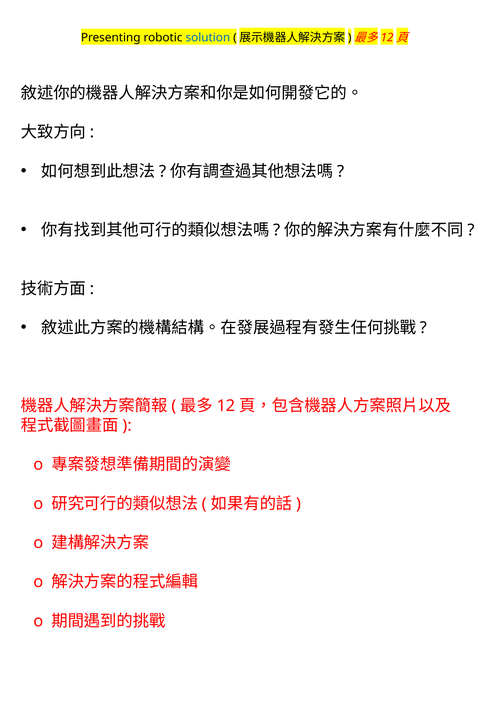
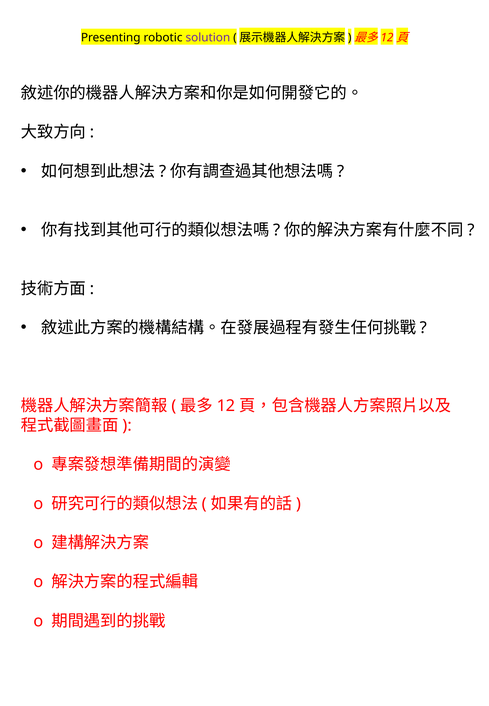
solution colour: blue -> purple (208, 37)
